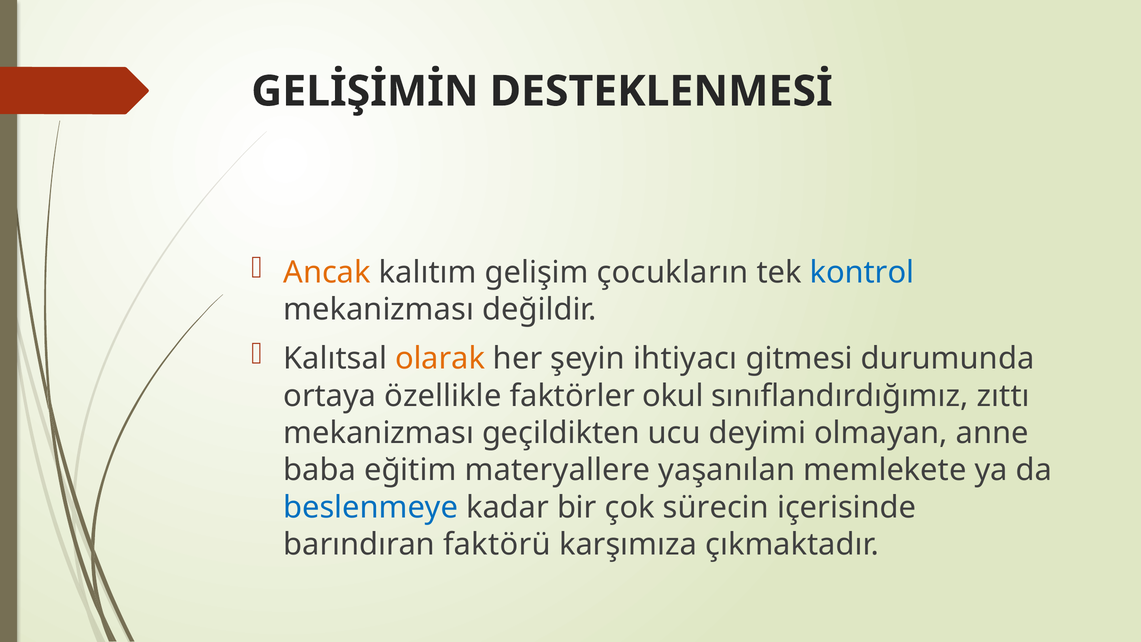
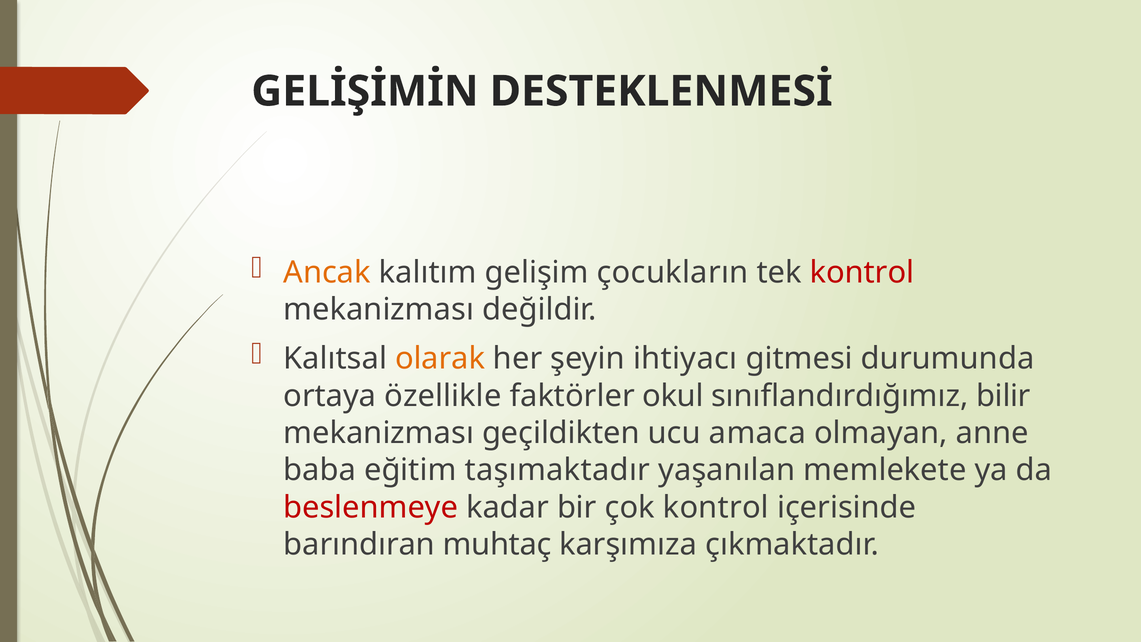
kontrol colour: blue -> red (862, 272)
zıttı: zıttı -> bilir (1003, 396)
deyimi: deyimi -> amaca (757, 433)
materyallere: materyallere -> taşımaktadır (557, 470)
beslenmeye colour: blue -> red (371, 507)
çok sürecin: sürecin -> kontrol (716, 507)
faktörü: faktörü -> muhtaç (497, 544)
